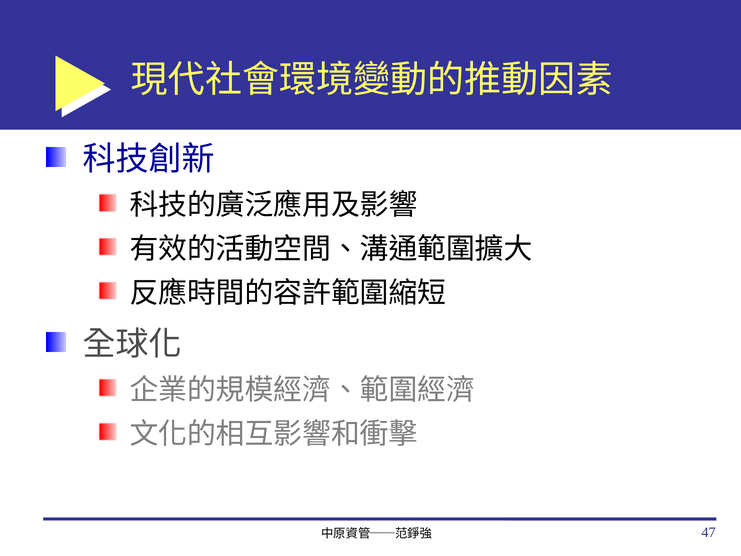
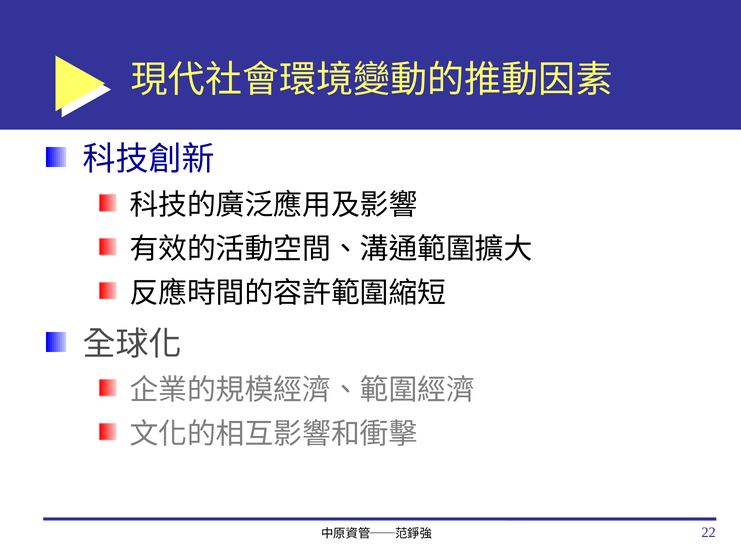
47: 47 -> 22 (709, 532)
